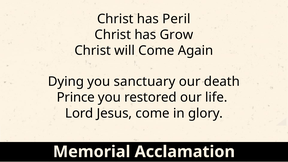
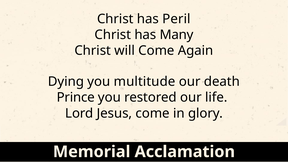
Grow: Grow -> Many (177, 35)
sanctuary: sanctuary -> multitude (145, 82)
